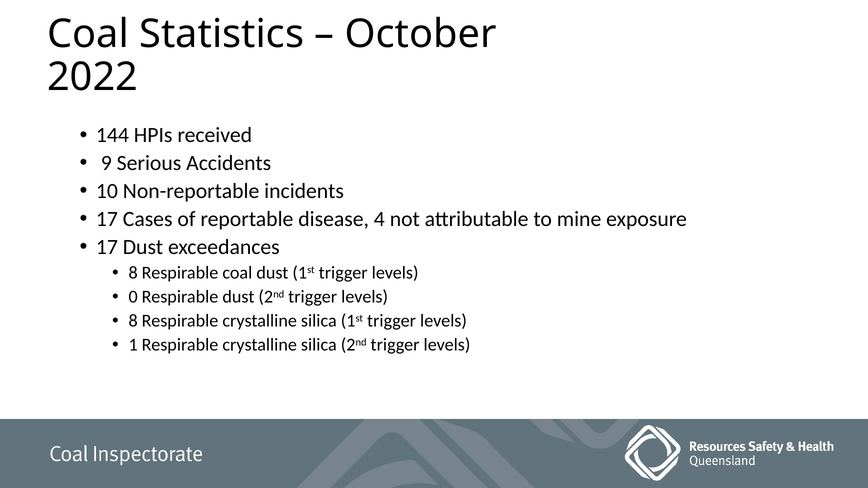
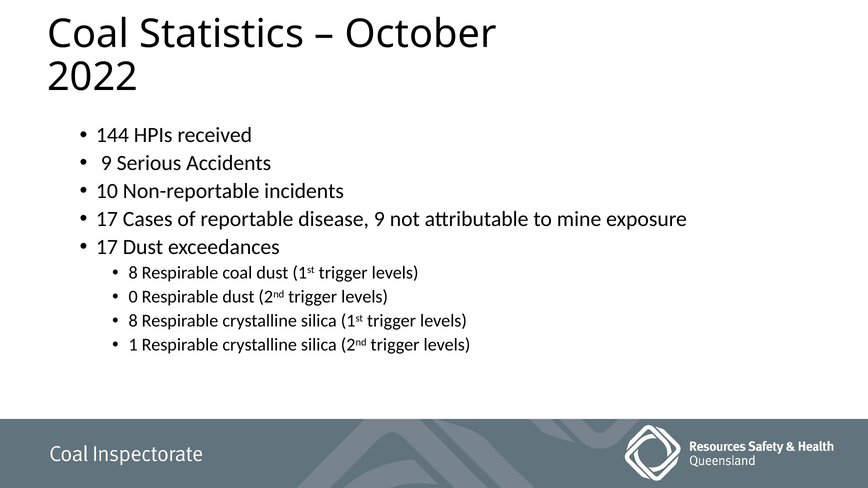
disease 4: 4 -> 9 (379, 219)
